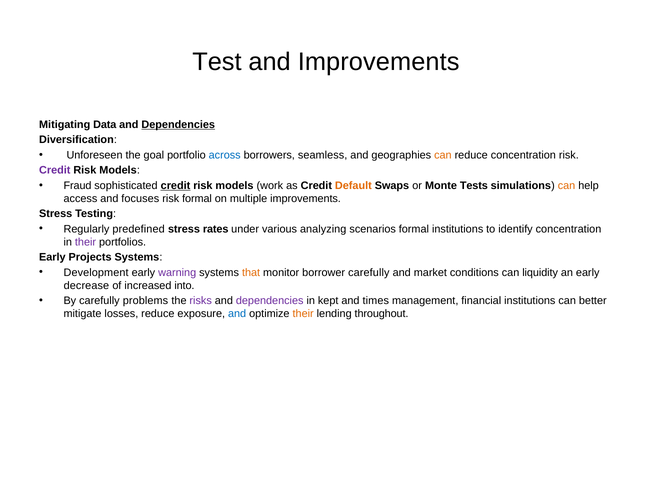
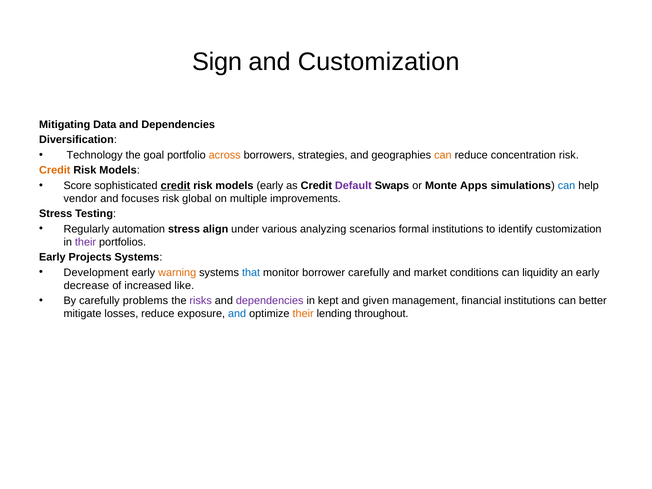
Test: Test -> Sign (217, 62)
and Improvements: Improvements -> Customization (379, 62)
Dependencies underline: present -> none (178, 125)
Unforeseen: Unforeseen -> Technology (95, 155)
across colour: blue -> orange (225, 155)
seamless: seamless -> strategies (323, 155)
Credit colour: purple -> orange (55, 170)
Fraud: Fraud -> Score (78, 186)
models work: work -> early (270, 186)
Default colour: orange -> purple (353, 186)
Tests: Tests -> Apps (474, 186)
can colour: orange -> blue (567, 186)
access: access -> vendor (80, 199)
risk formal: formal -> global (197, 199)
predefined: predefined -> automation (139, 229)
rates: rates -> align (216, 229)
identify concentration: concentration -> customization (569, 229)
warning colour: purple -> orange (177, 272)
that colour: orange -> blue (251, 272)
into: into -> like (184, 286)
times: times -> given (376, 301)
